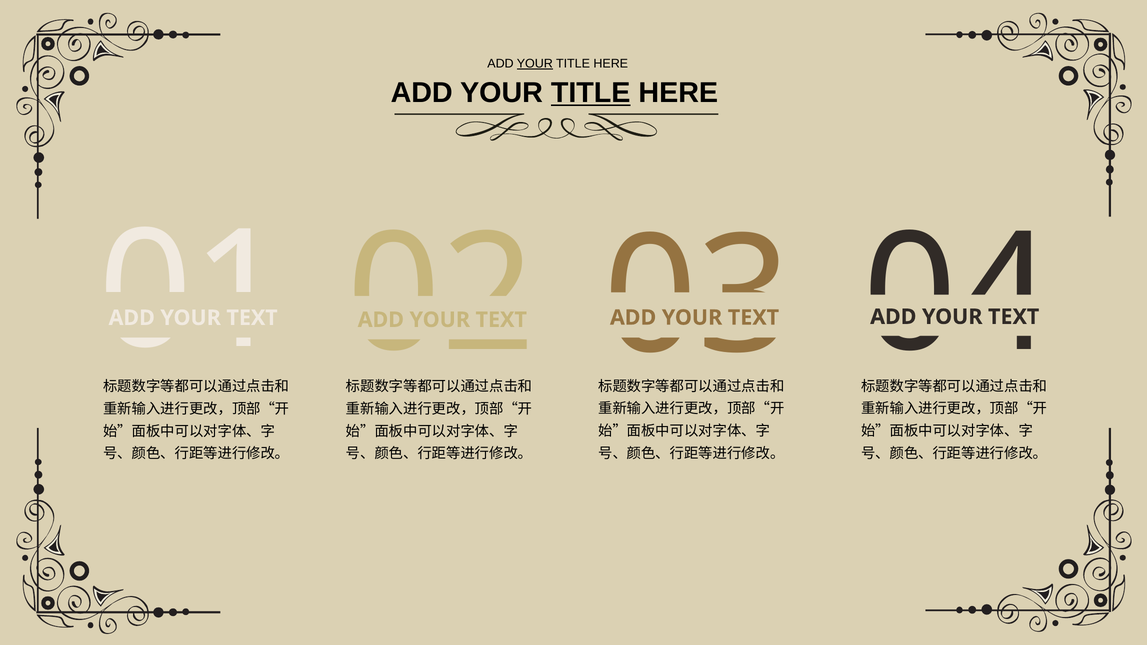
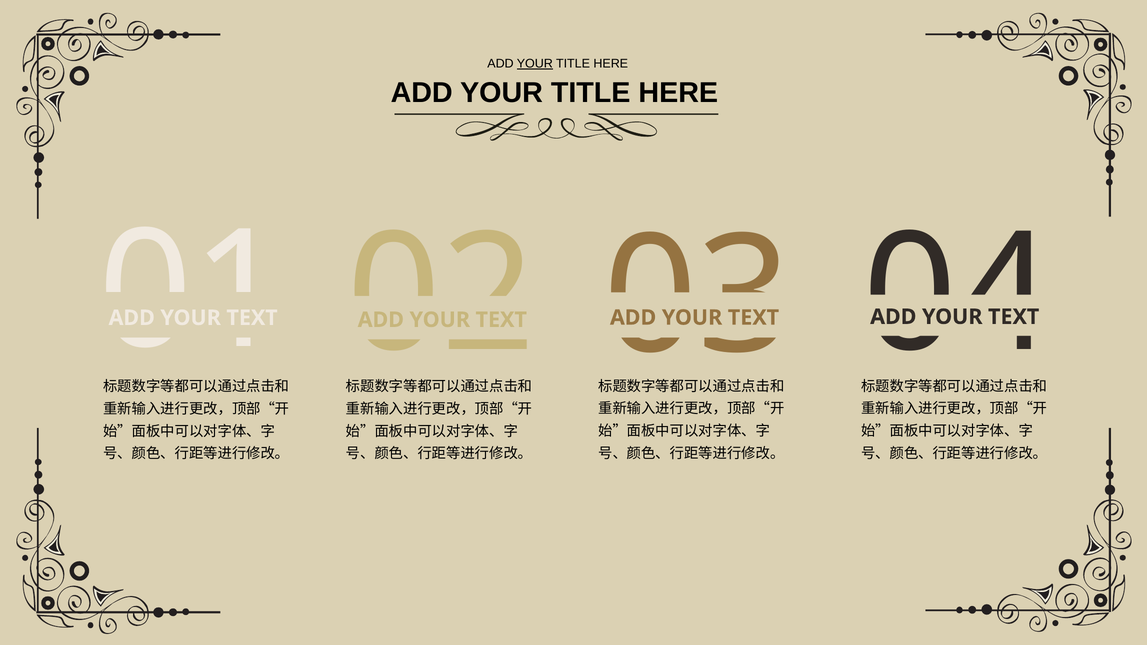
TITLE underline: present -> none (591, 93)
